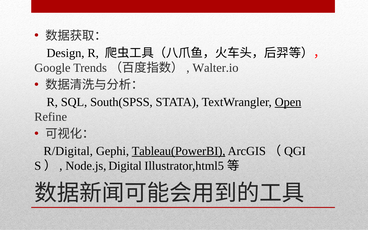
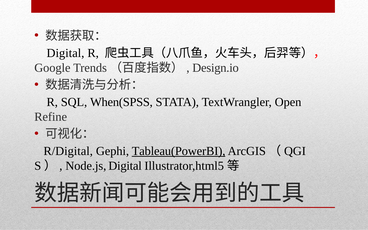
Design: Design -> Digital (65, 53)
Walter.io: Walter.io -> Design.io (216, 68)
South(SPSS: South(SPSS -> When(SPSS (121, 102)
Open underline: present -> none (288, 102)
